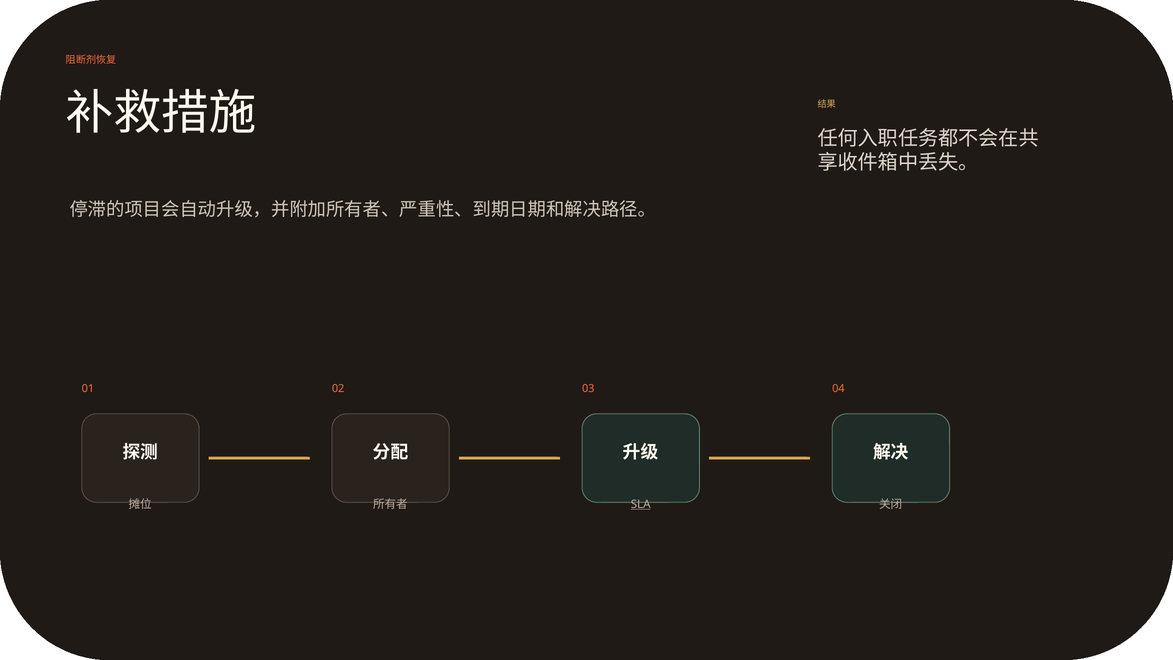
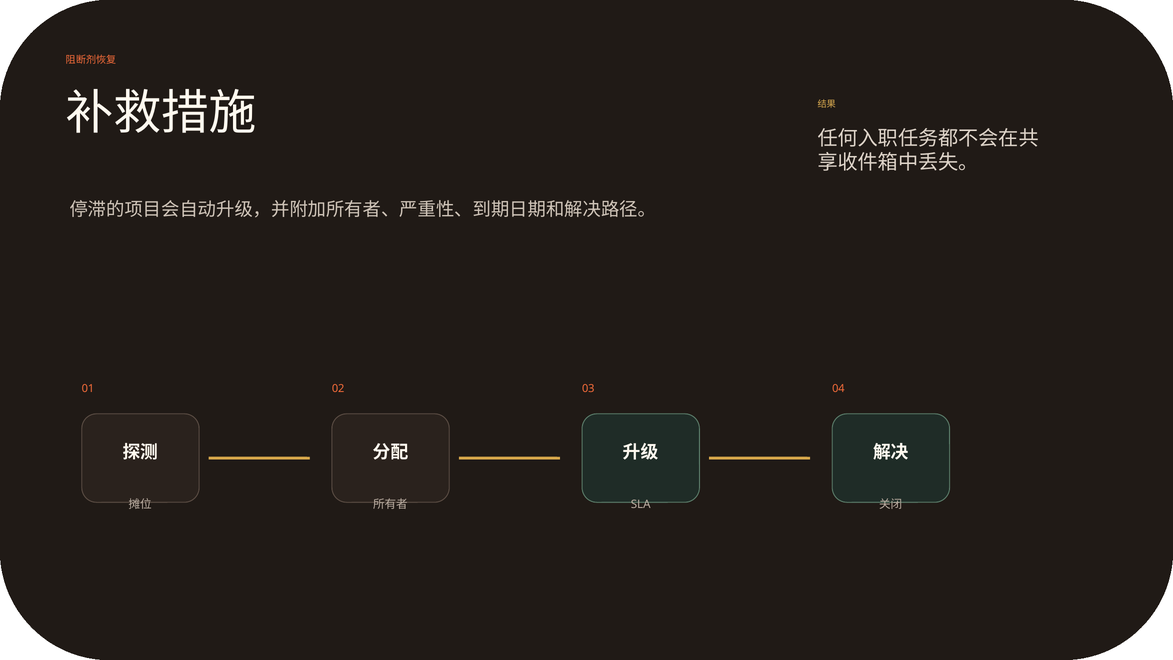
SLA underline: present -> none (641, 504)
